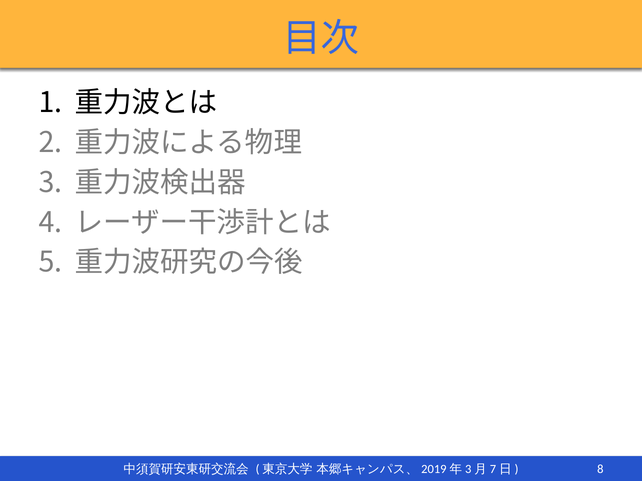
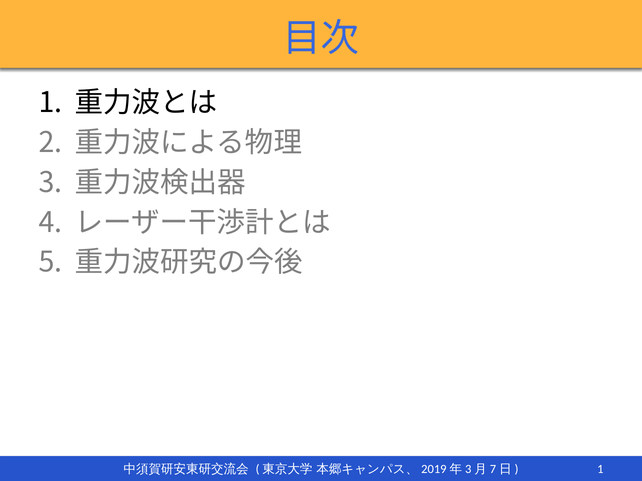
8: 8 -> 1 (600, 470)
